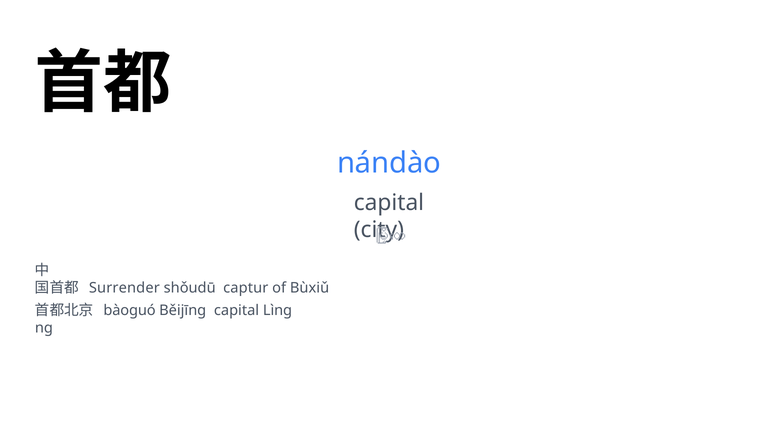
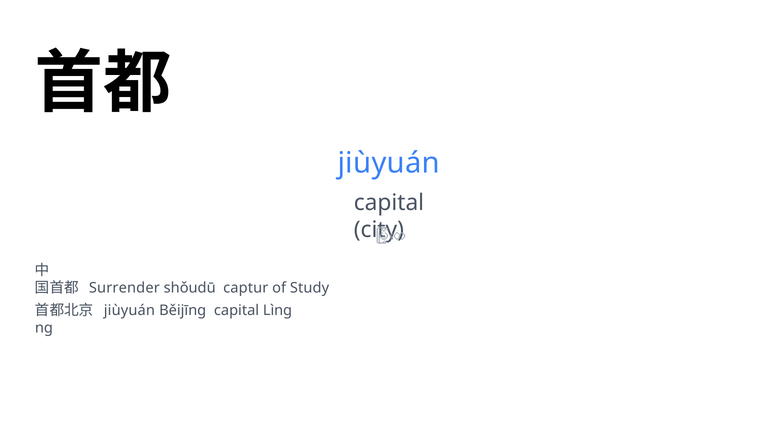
nándào: nándào -> jiùyuán (389, 163)
Bùxiǔ: Bùxiǔ -> Study (310, 288)
bàoguó: bàoguó -> jiùyuán (129, 310)
